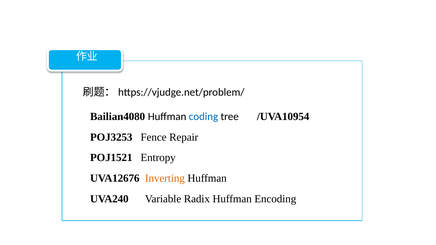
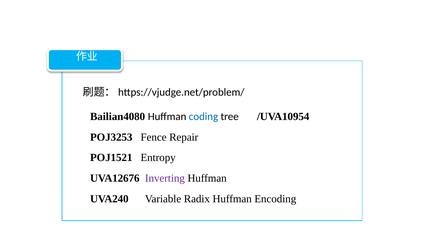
Inverting colour: orange -> purple (165, 178)
